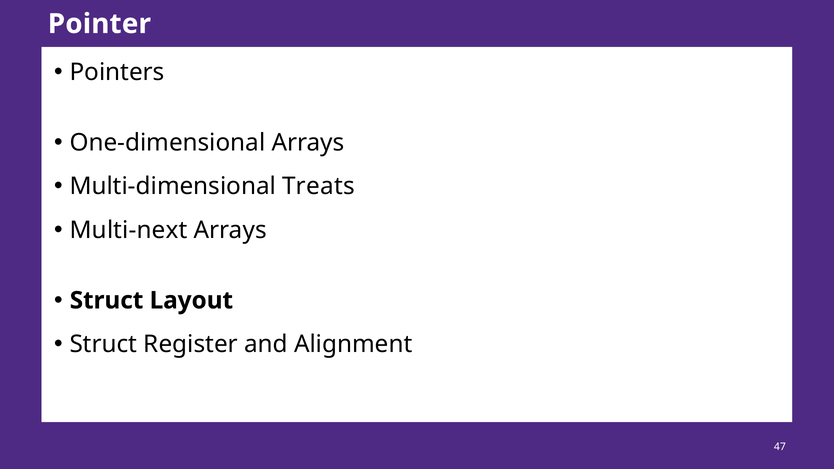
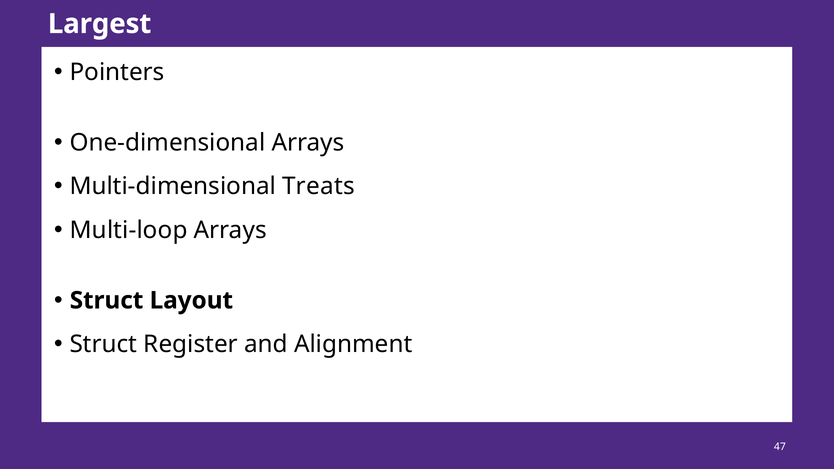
Pointer: Pointer -> Largest (100, 24)
Multi-next: Multi-next -> Multi-loop (129, 230)
